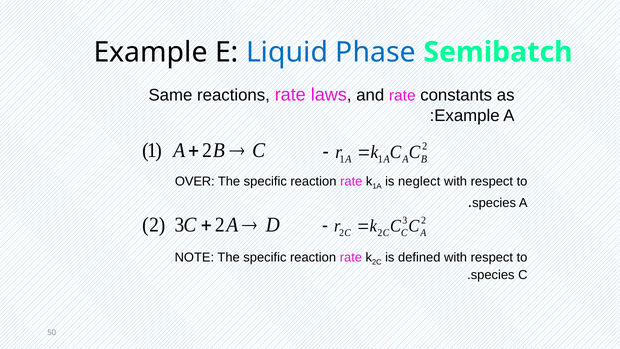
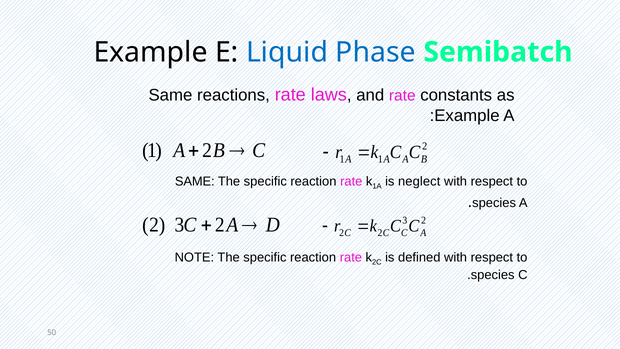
OVER: OVER -> SAME (195, 181)
